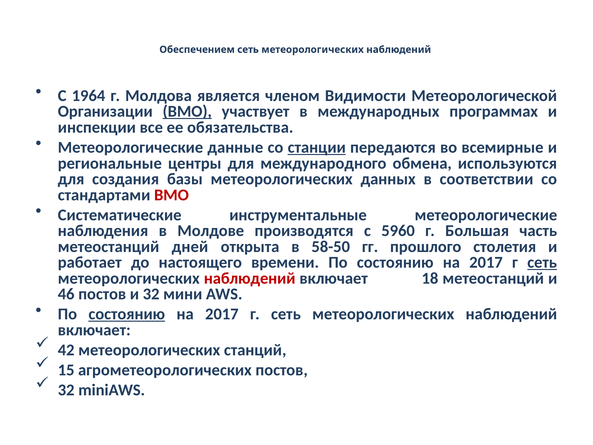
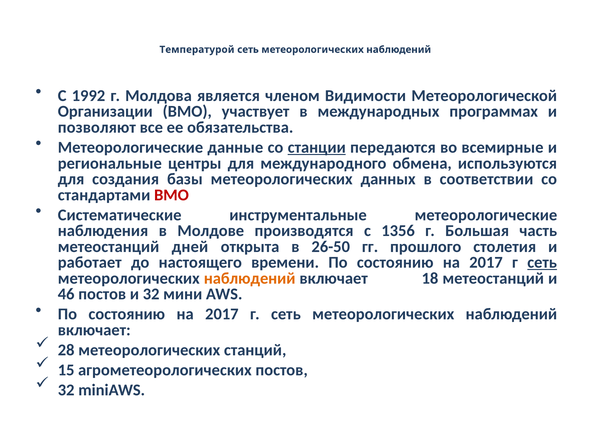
Обеспечением: Обеспечением -> Температурой (197, 50)
1964: 1964 -> 1992 (89, 96)
ВМО underline: present -> none (187, 111)
инспекции: инспекции -> позволяют (97, 127)
5960: 5960 -> 1356 (398, 231)
58-50: 58-50 -> 26-50 (331, 246)
наблюдений colour: red -> orange (250, 278)
состоянию underline: present -> none (127, 314)
42: 42 -> 28 (66, 350)
